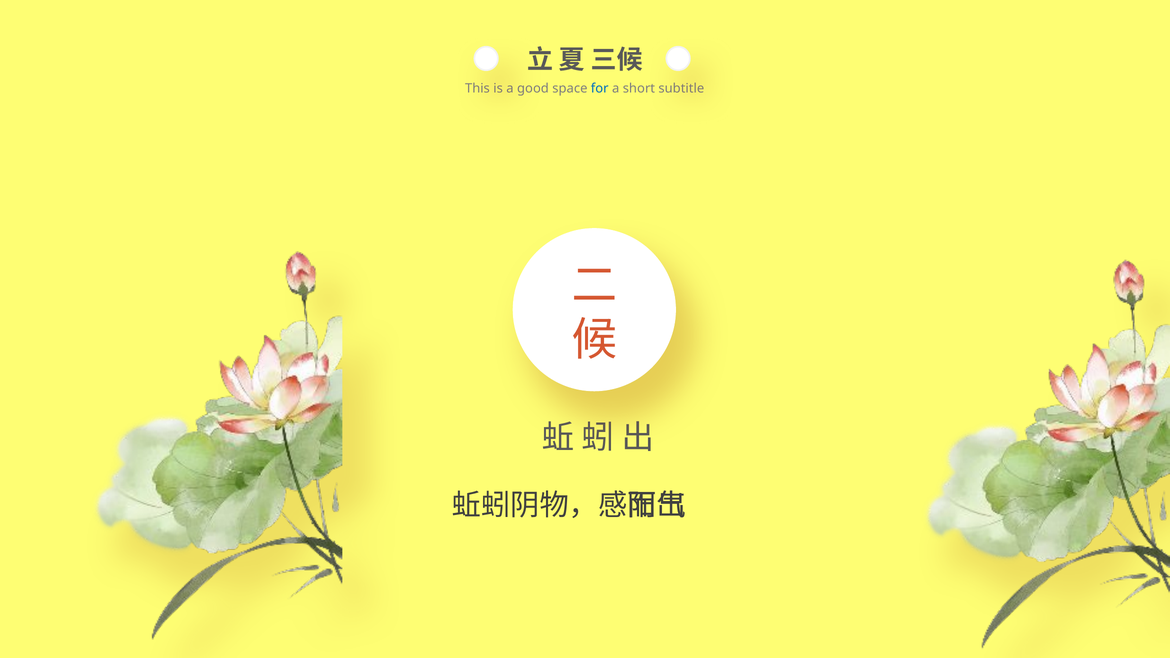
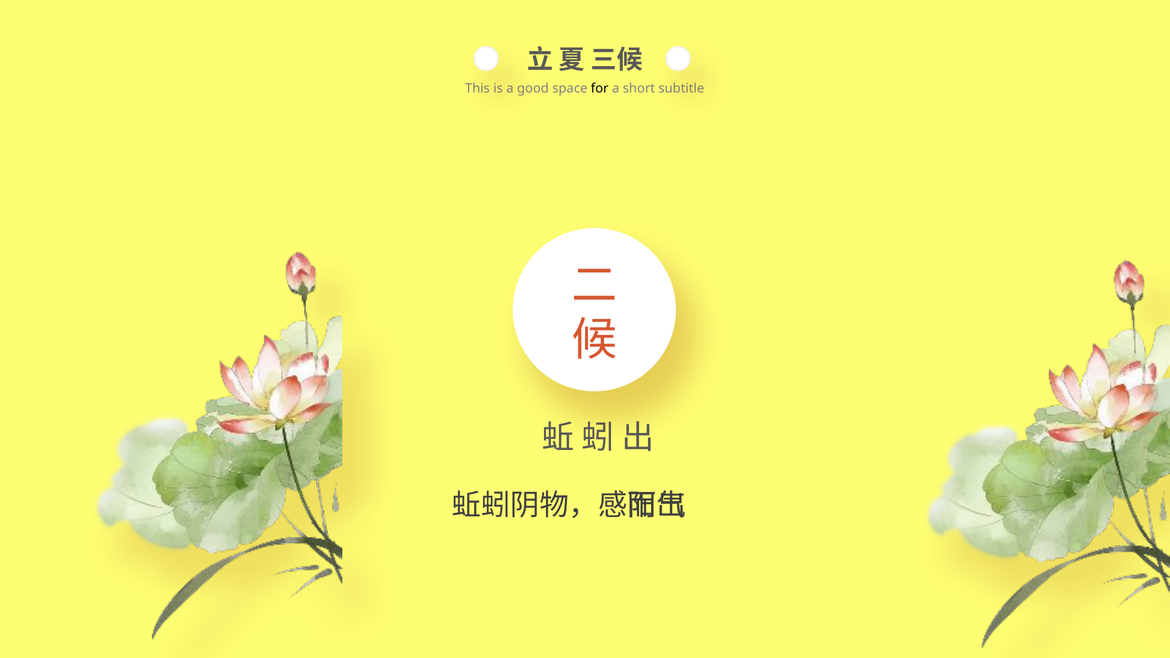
for colour: blue -> black (600, 88)
